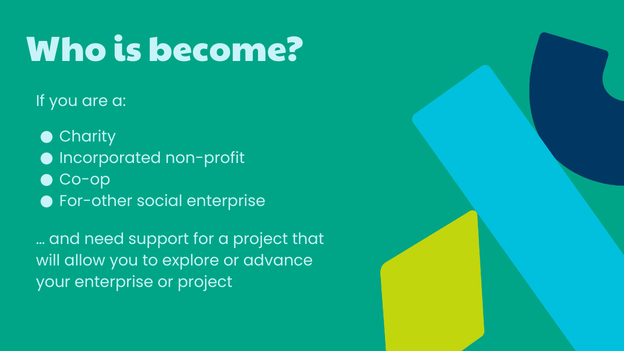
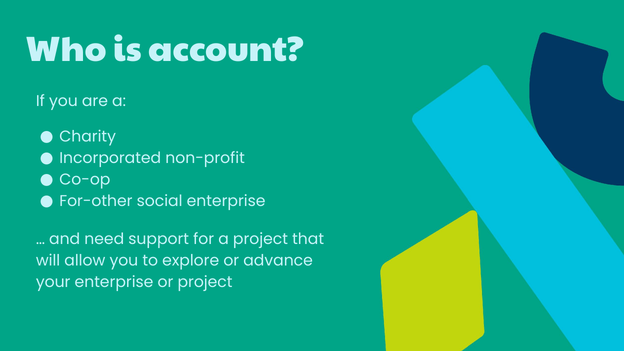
become: become -> account (226, 50)
